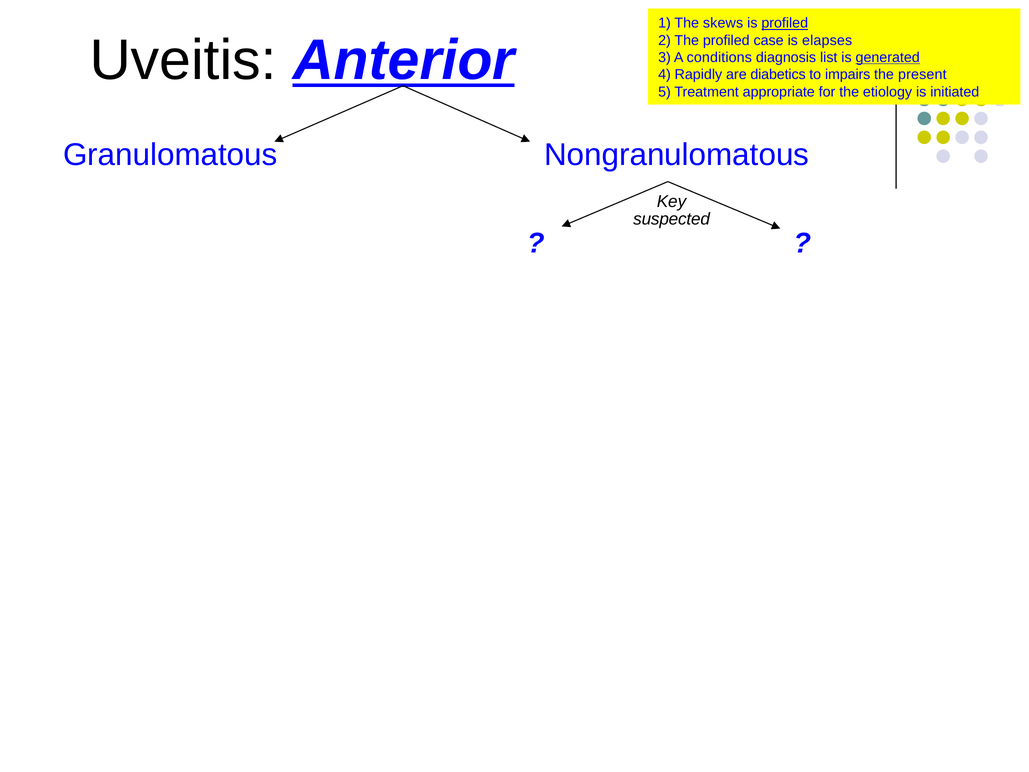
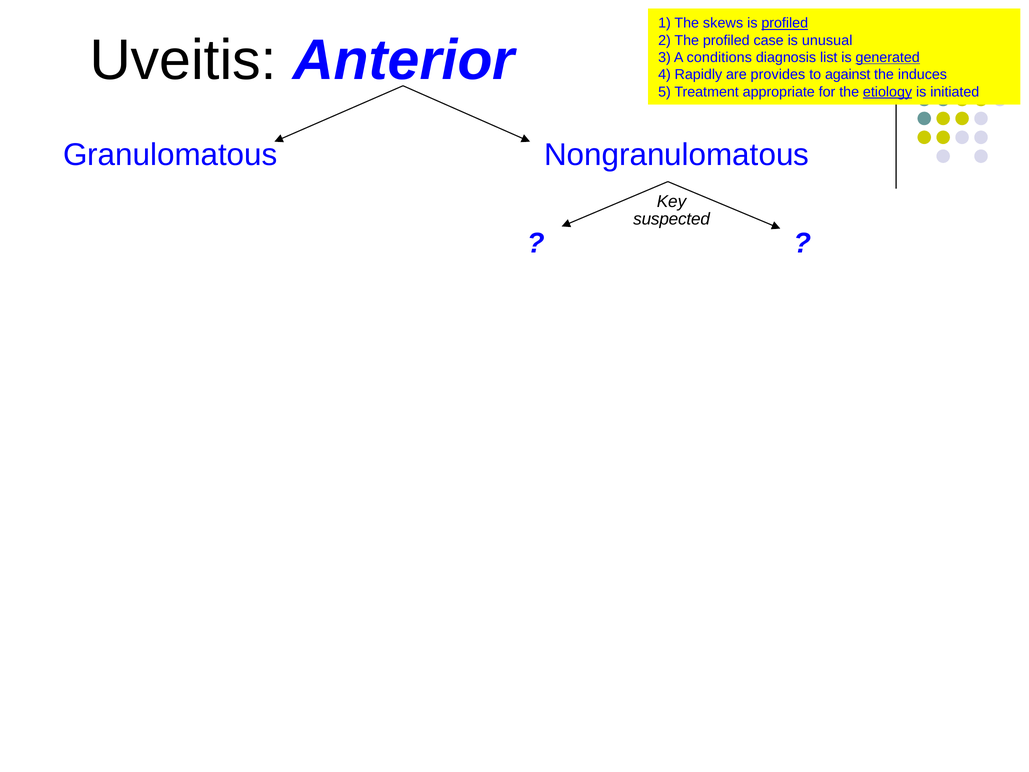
elapses: elapses -> unusual (827, 40)
Anterior underline: present -> none (404, 60)
diabetics: diabetics -> provides (778, 75)
impairs: impairs -> against (848, 75)
present: present -> induces (922, 75)
etiology underline: none -> present (888, 92)
